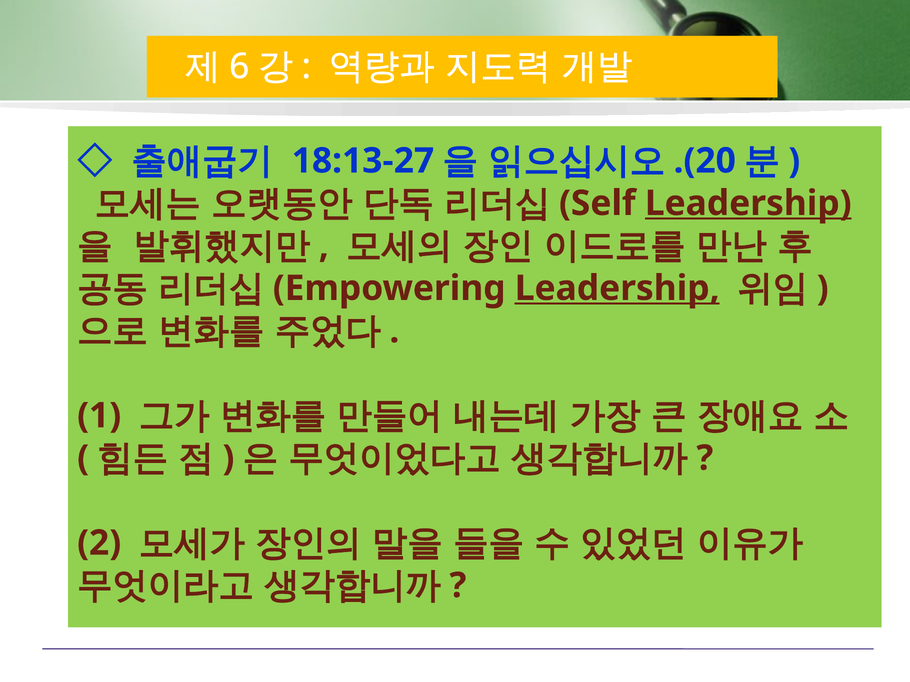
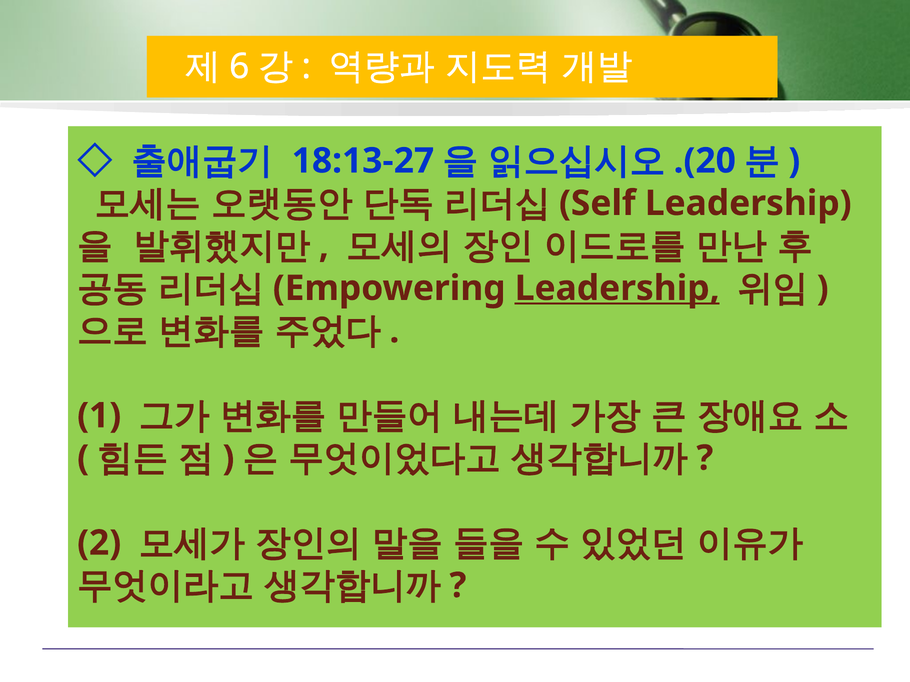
Leadership underline: present -> none (748, 203)
